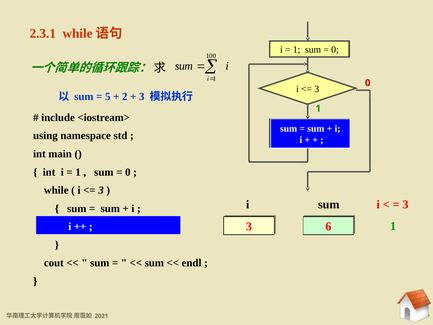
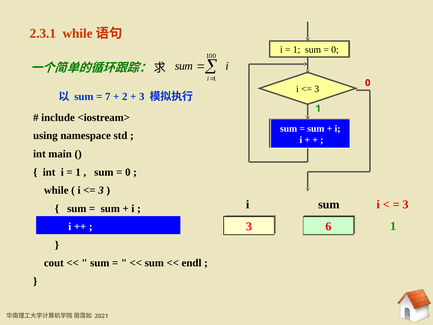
5: 5 -> 7 (108, 97)
